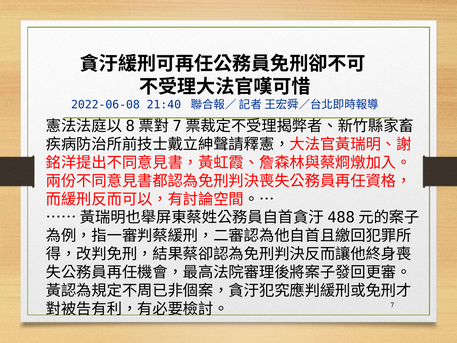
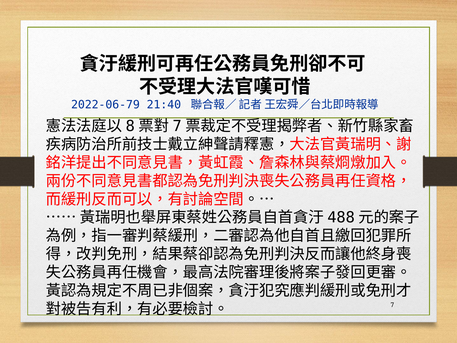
2022-06-08: 2022-06-08 -> 2022-06-79 (105, 105)
